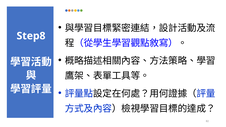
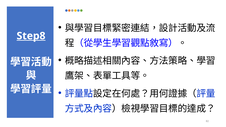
Step8 underline: none -> present (31, 36)
